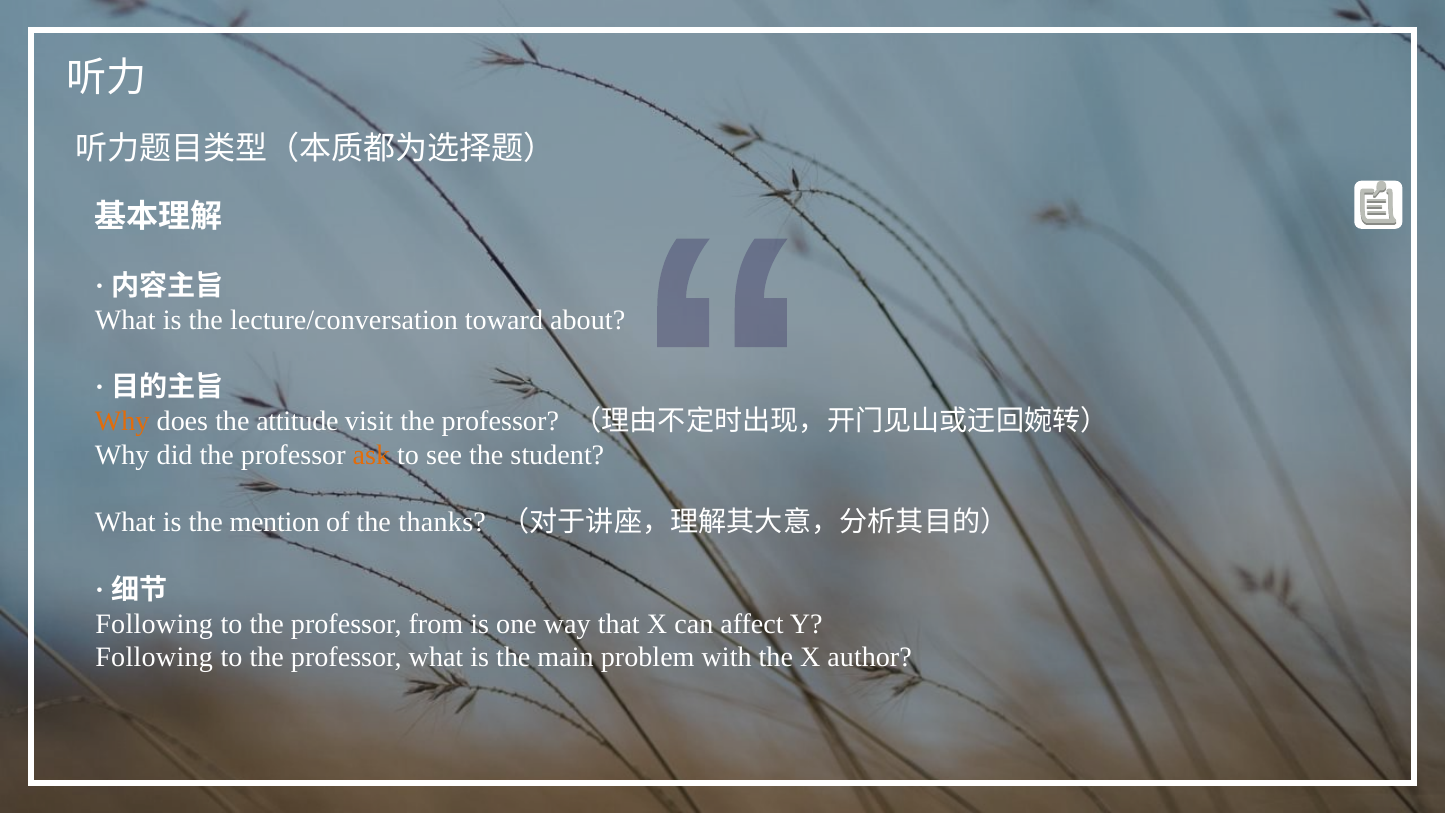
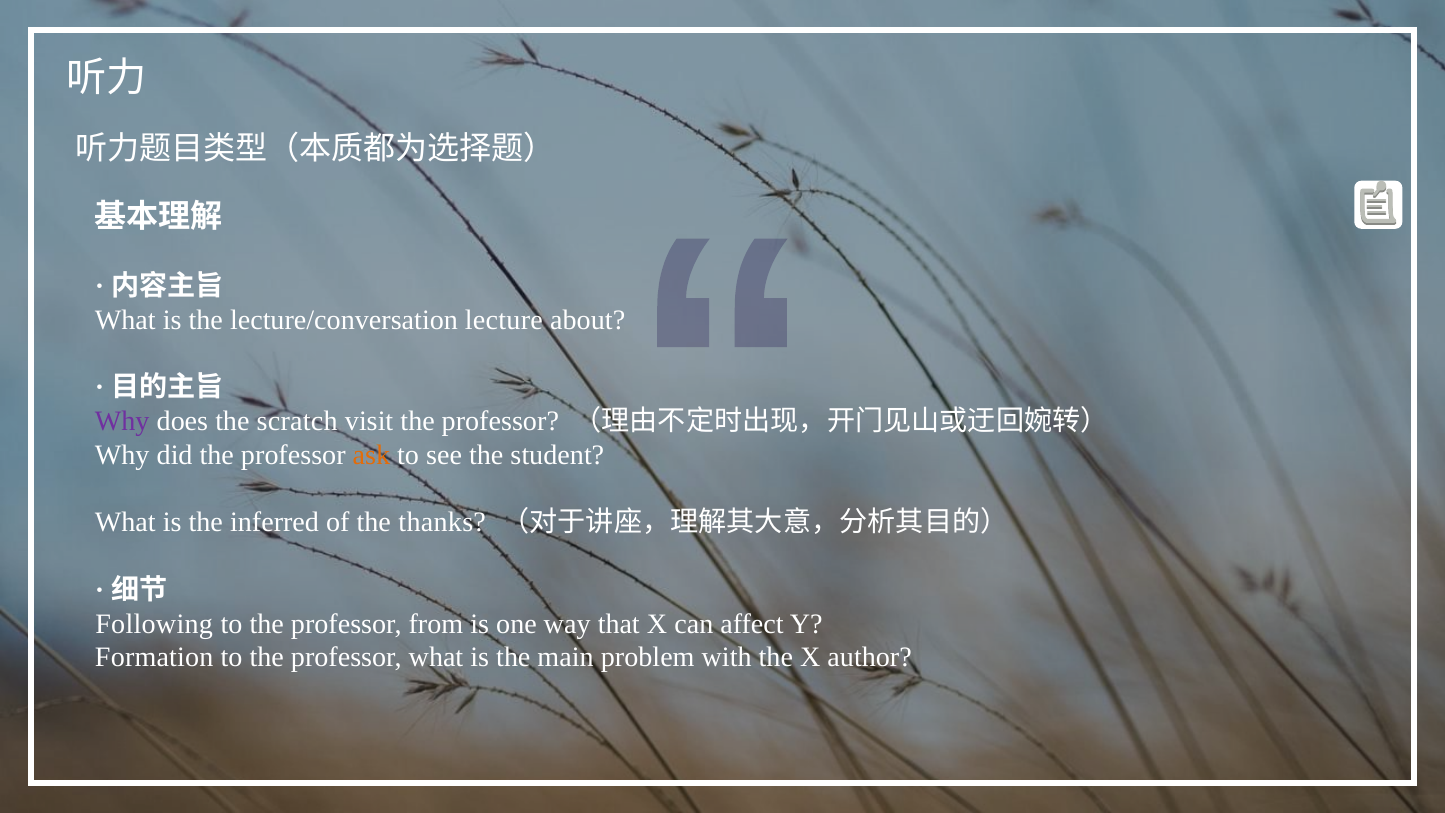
toward: toward -> lecture (504, 320)
Why colour: orange -> purple (122, 421)
attitude: attitude -> scratch (297, 421)
mention: mention -> inferred (275, 522)
Following: Following -> Formation (154, 657)
